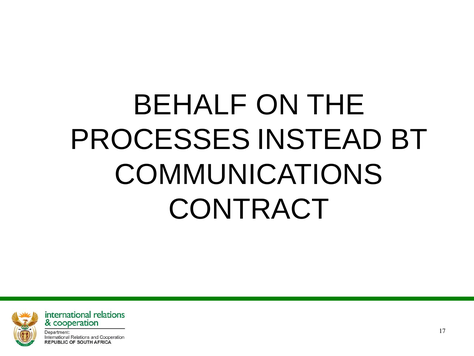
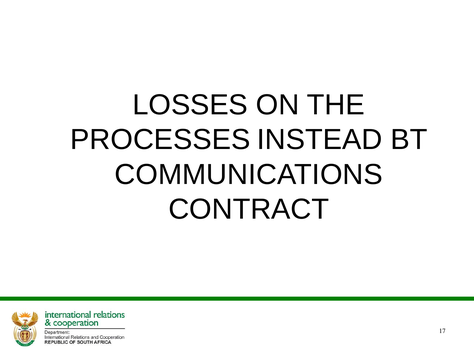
BEHALF: BEHALF -> LOSSES (190, 105)
